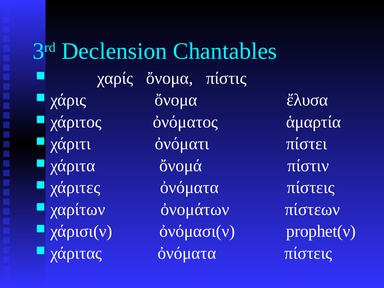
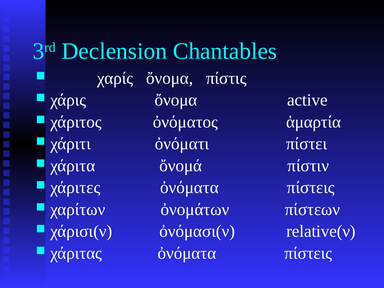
ἔλυσα: ἔλυσα -> active (307, 100)
prophet(ν: prophet(ν -> relative(ν (321, 231)
